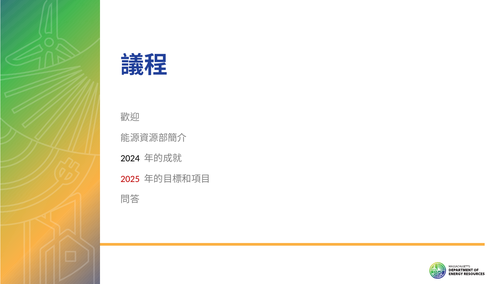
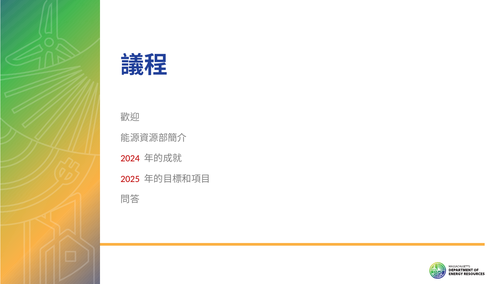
2024 colour: black -> red (130, 158)
